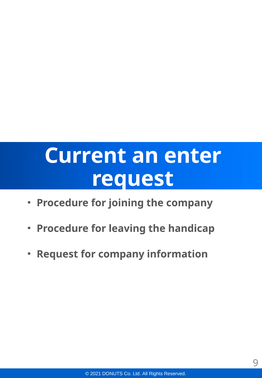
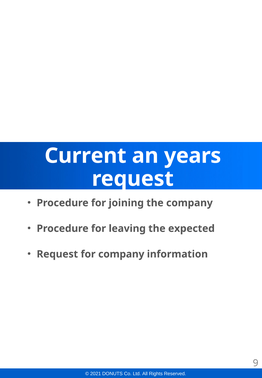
enter: enter -> years (193, 156)
handicap: handicap -> expected (191, 229)
